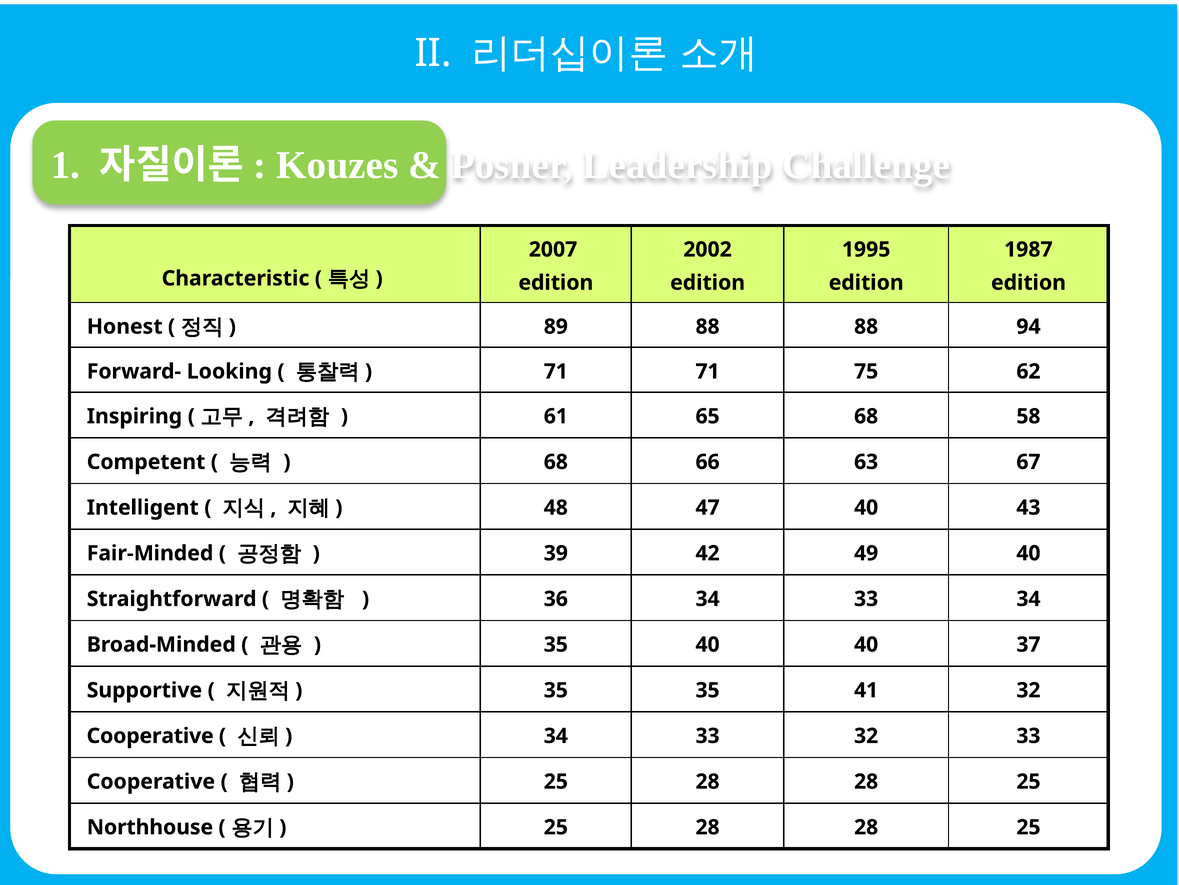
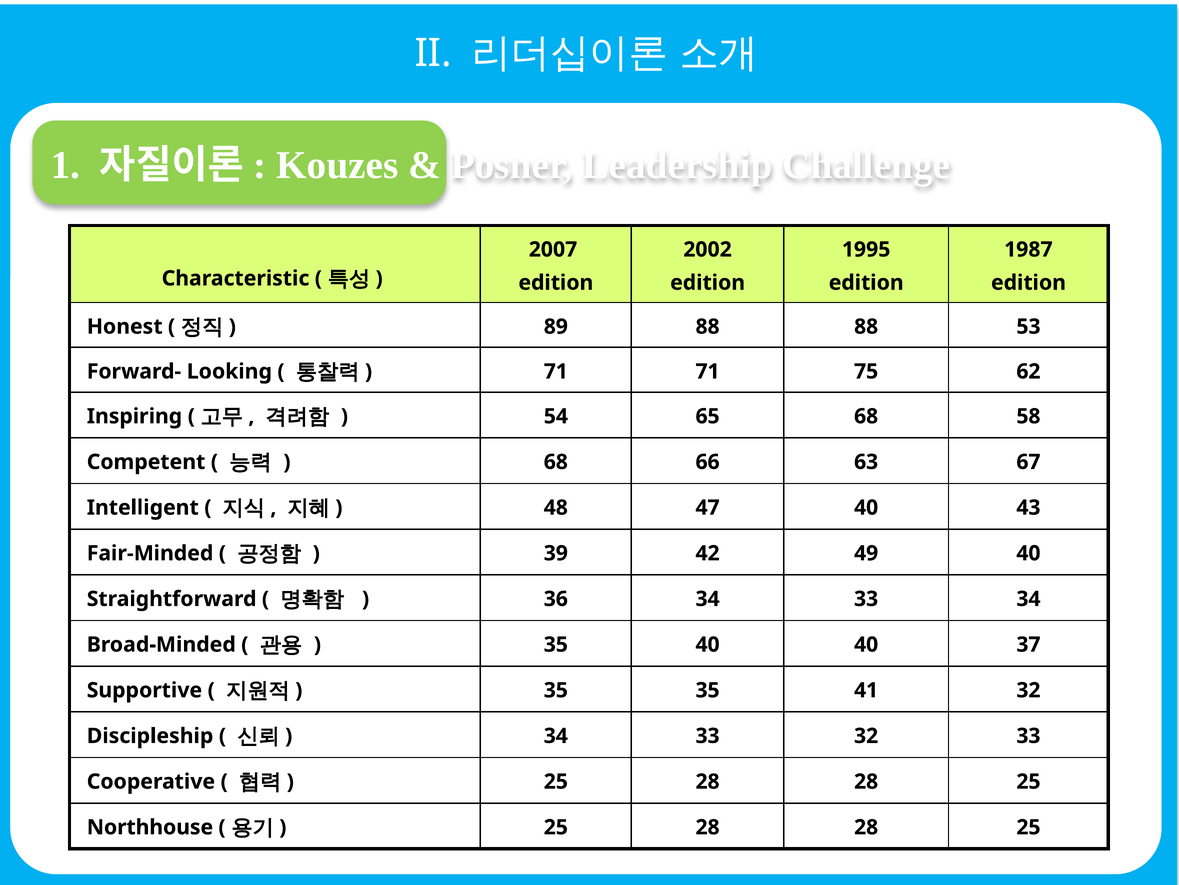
94: 94 -> 53 (1028, 326)
61: 61 -> 54 (556, 416)
Cooperative: Cooperative -> Discipleship (150, 735)
